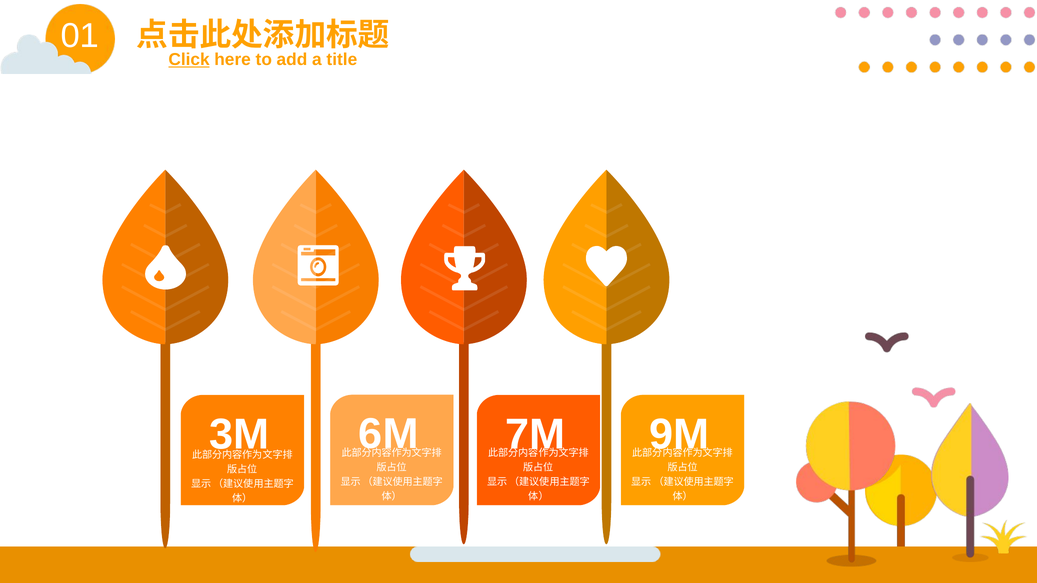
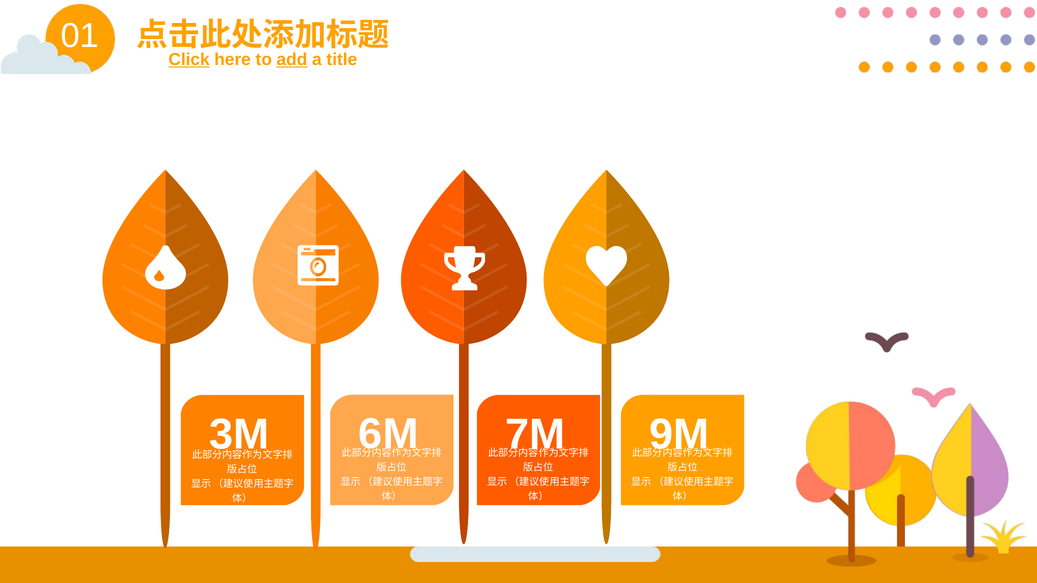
add underline: none -> present (292, 60)
